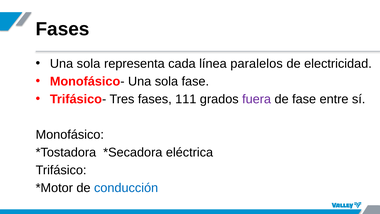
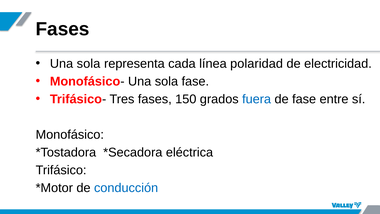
paralelos: paralelos -> polaridad (257, 64)
111: 111 -> 150 (186, 99)
fuera colour: purple -> blue (257, 99)
